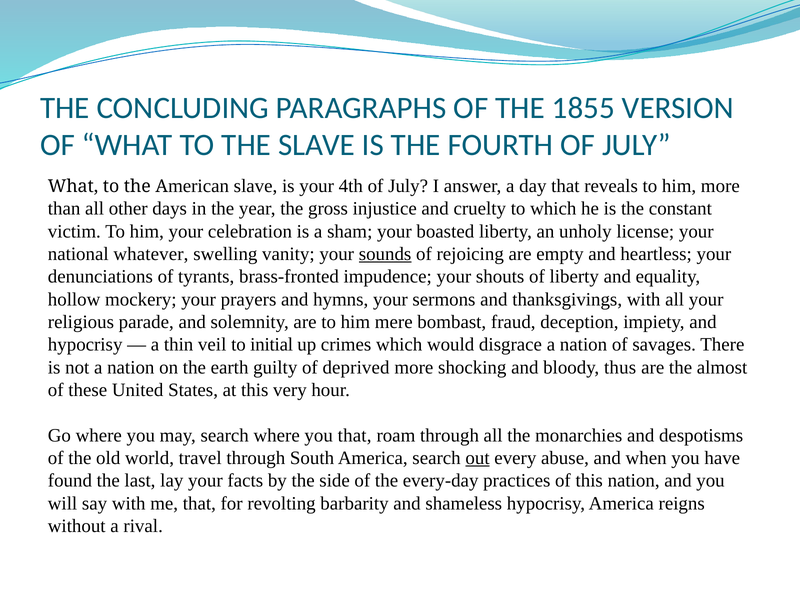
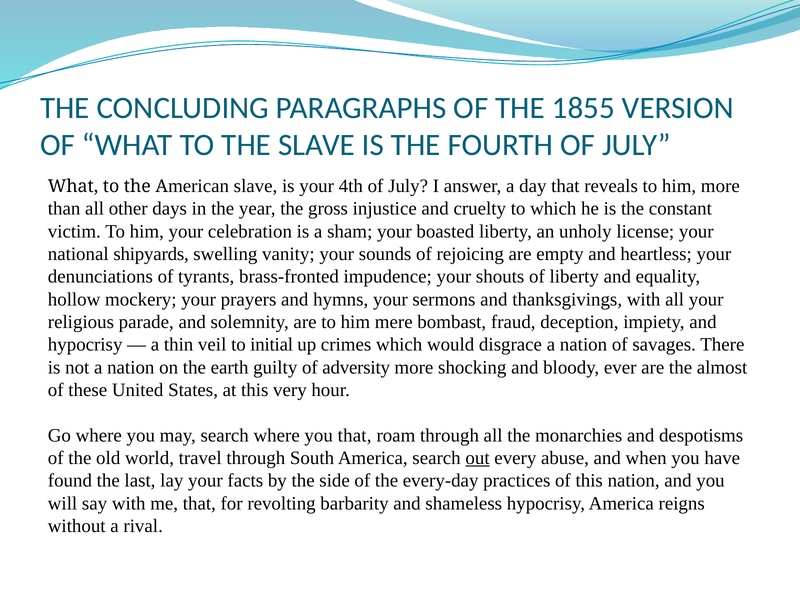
whatever: whatever -> shipyards (151, 254)
sounds underline: present -> none (385, 254)
deprived: deprived -> adversity (356, 367)
thus: thus -> ever (620, 367)
